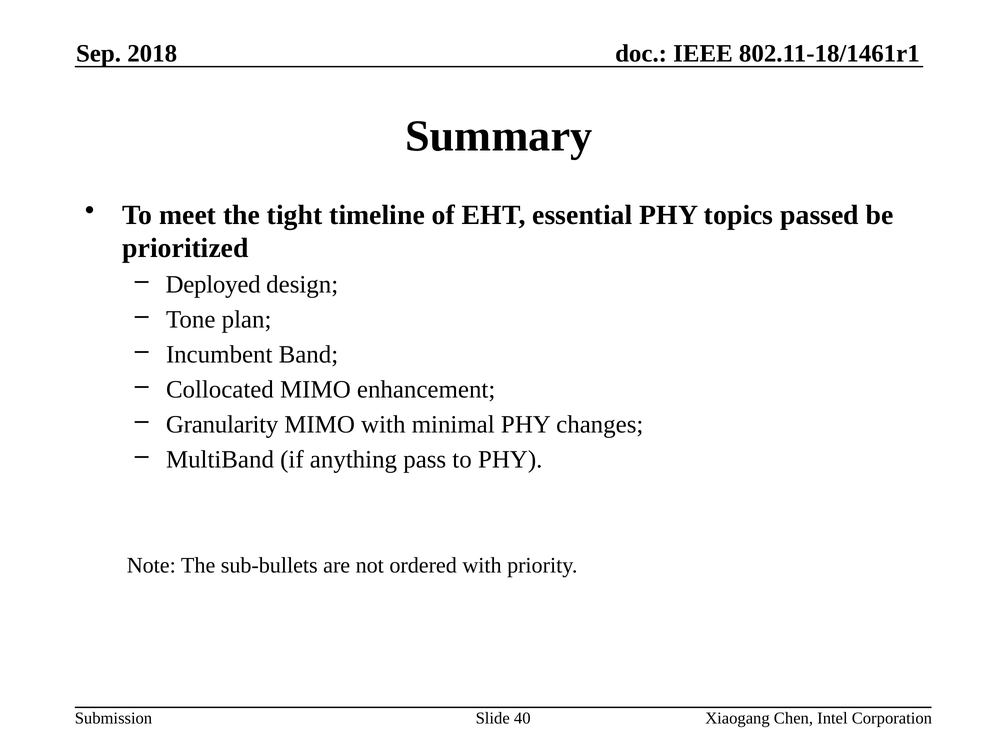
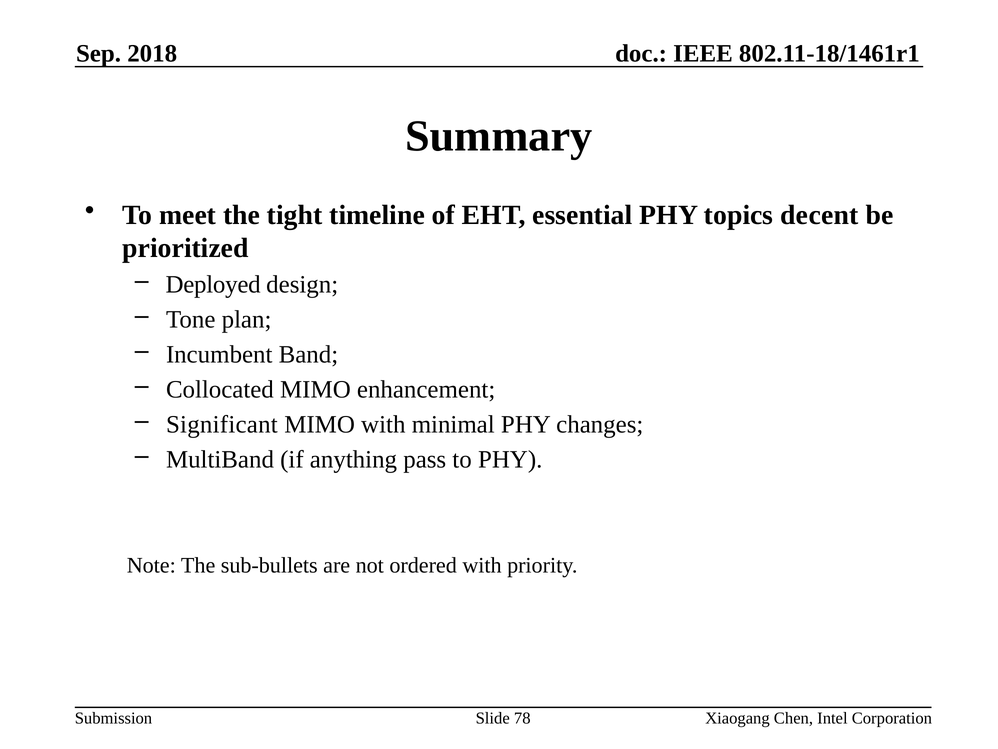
passed: passed -> decent (819, 215)
Granularity: Granularity -> Significant (222, 424)
40: 40 -> 78 (522, 718)
